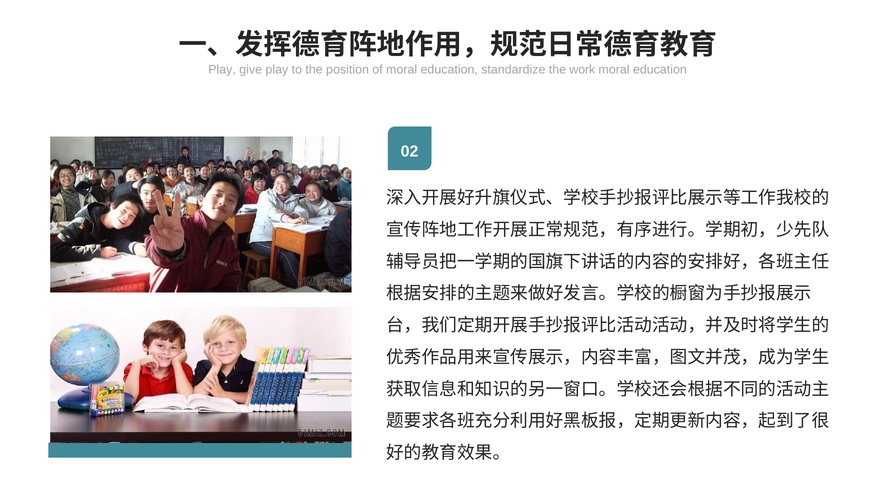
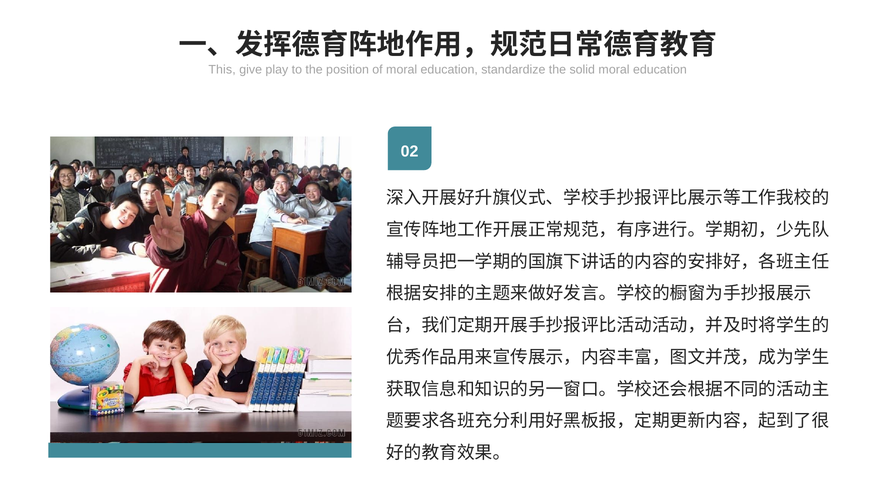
Play: Play -> This (222, 70)
work: work -> solid (582, 70)
